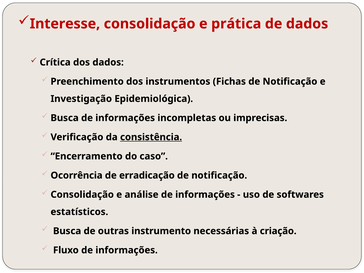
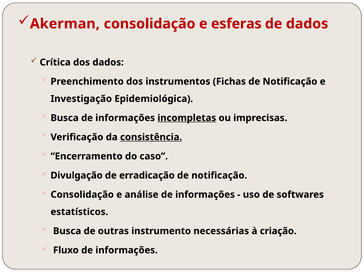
Interesse: Interesse -> Akerman (65, 24)
prática: prática -> esferas (236, 24)
incompletas underline: none -> present (187, 118)
Ocorrência: Ocorrência -> Divulgação (77, 175)
